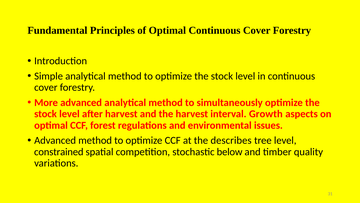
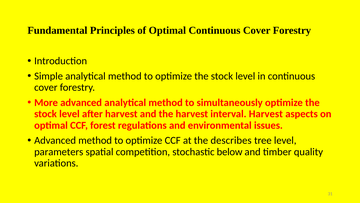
interval Growth: Growth -> Harvest (266, 114)
constrained: constrained -> parameters (59, 152)
